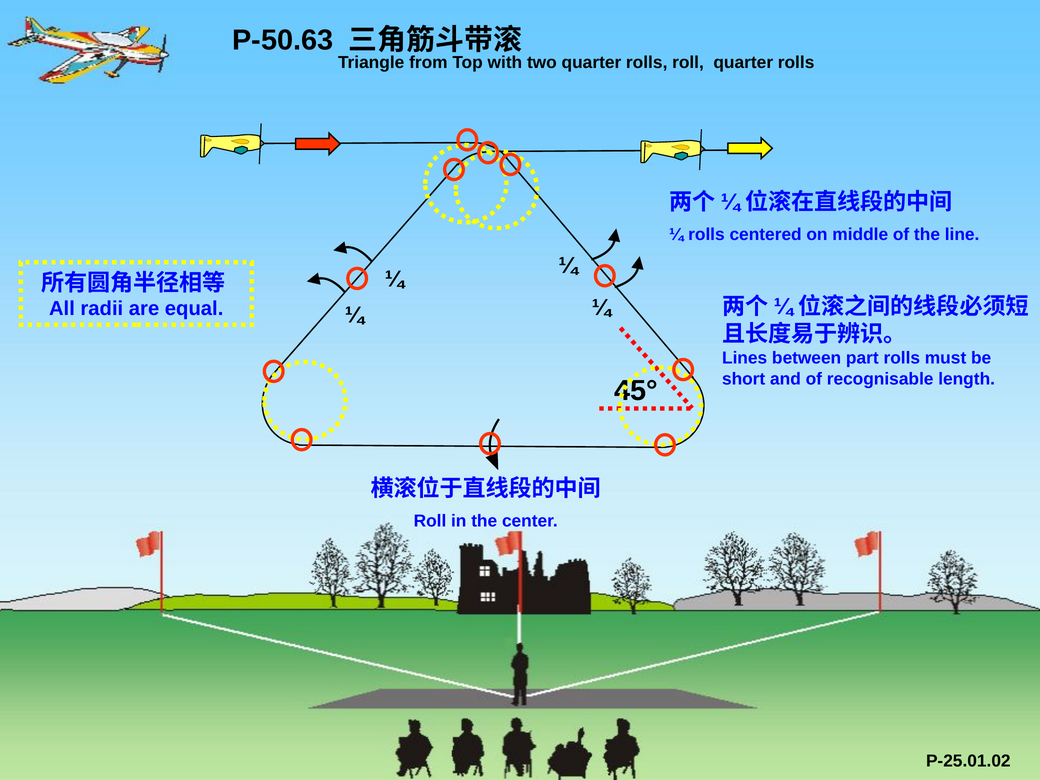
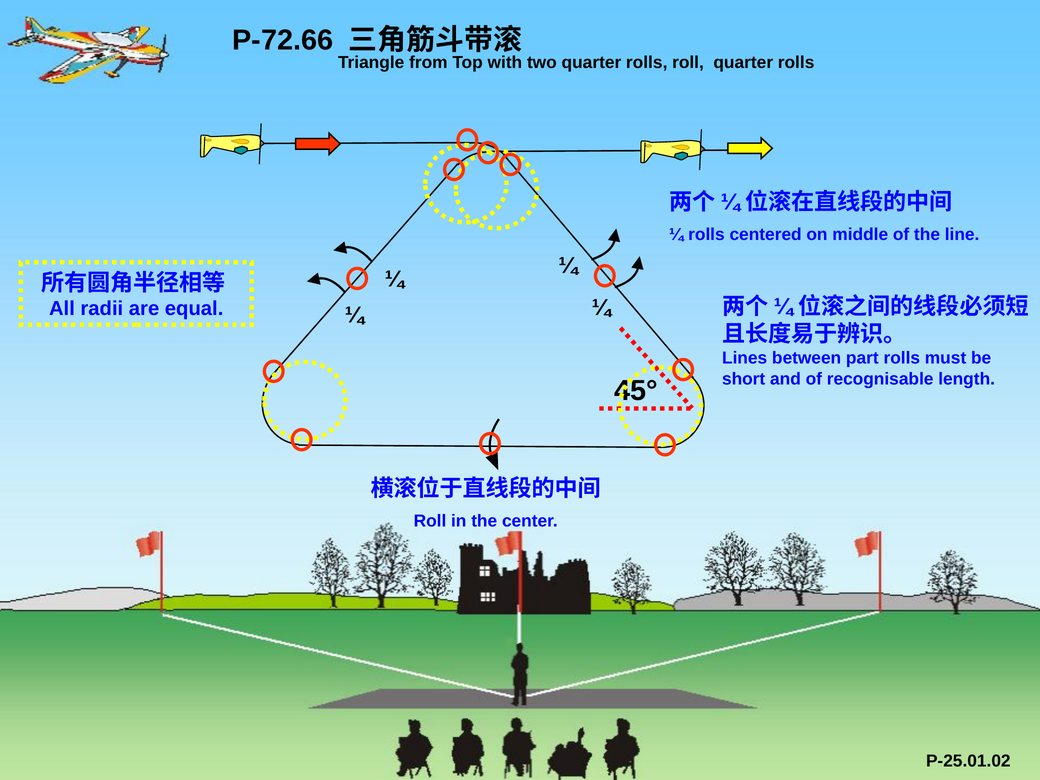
P-50.63: P-50.63 -> P-72.66 (283, 40)
